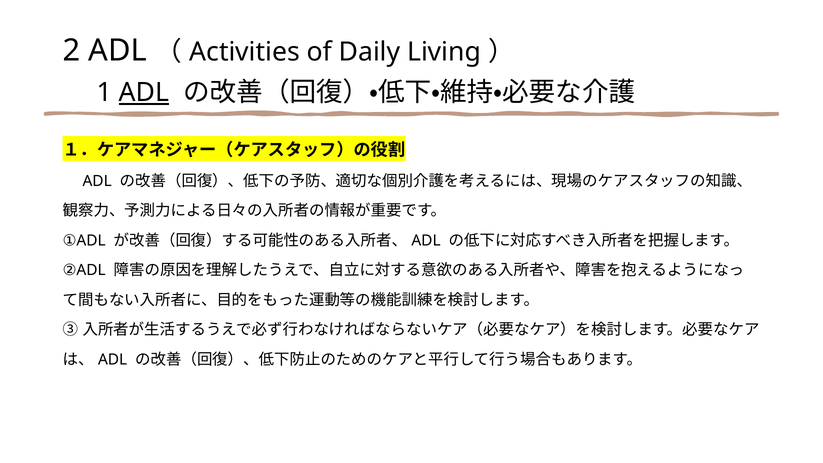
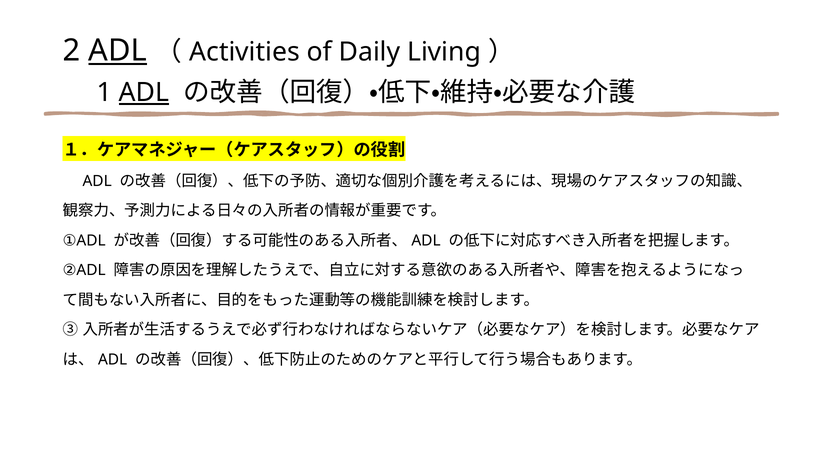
ADL underline: none -> present (118, 51)
